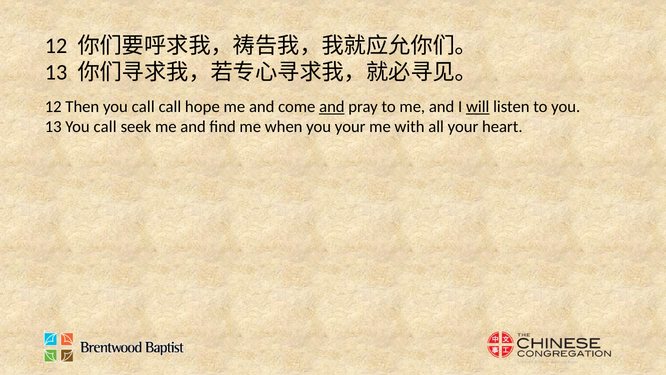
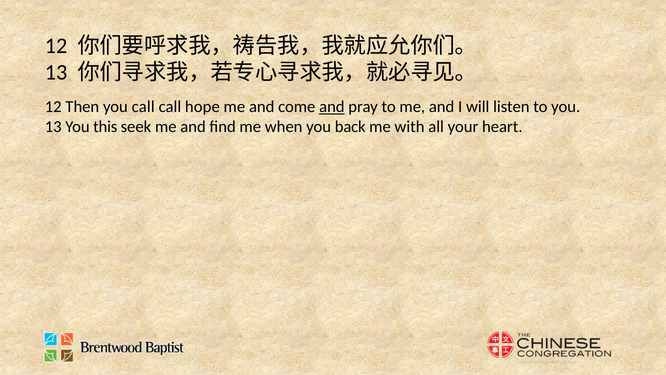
will underline: present -> none (478, 107)
13 You call: call -> this (105, 127)
you your: your -> back (350, 127)
